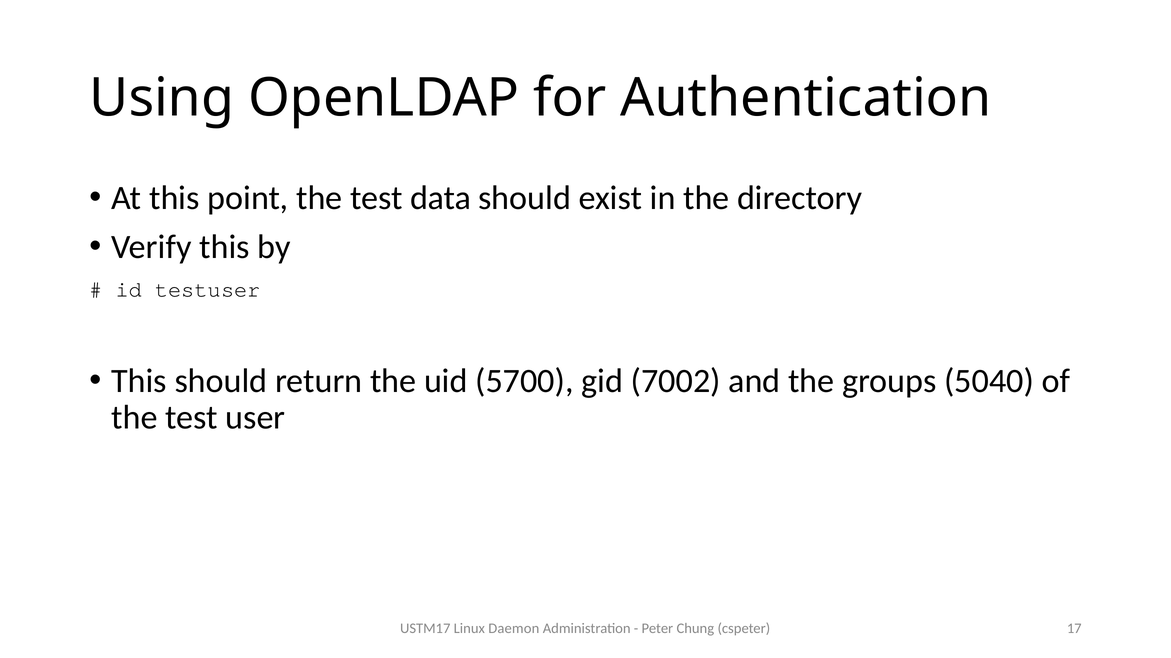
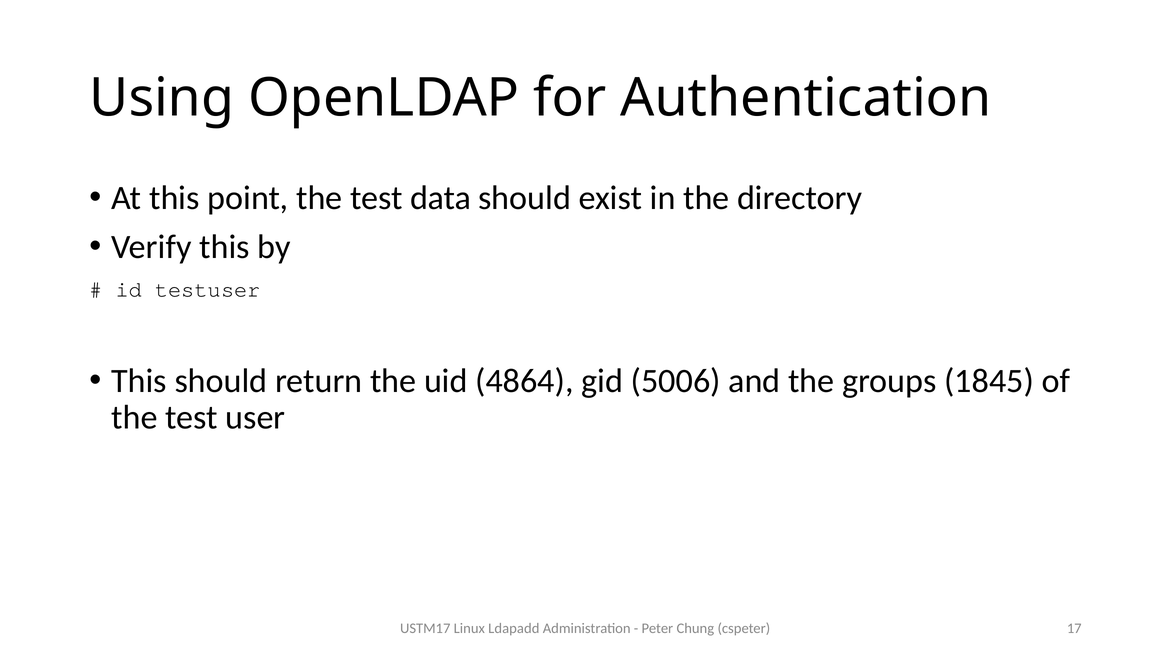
5700: 5700 -> 4864 (524, 381)
7002: 7002 -> 5006 (676, 381)
5040: 5040 -> 1845 (989, 381)
Daemon: Daemon -> Ldapadd (514, 629)
